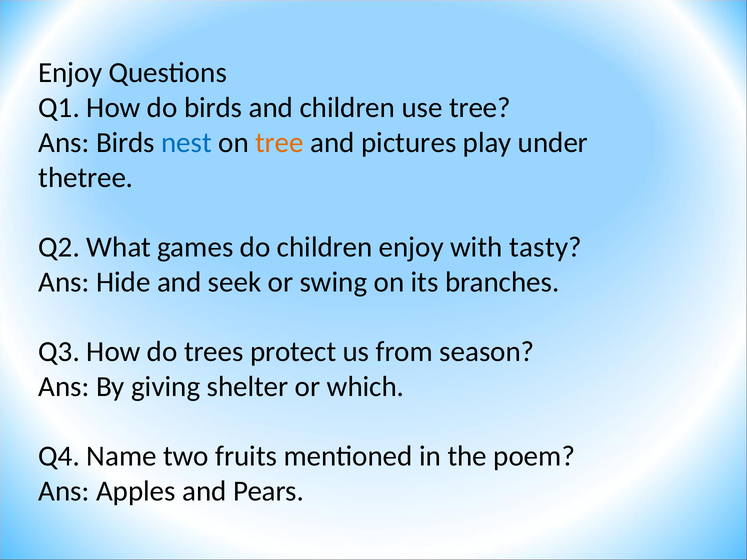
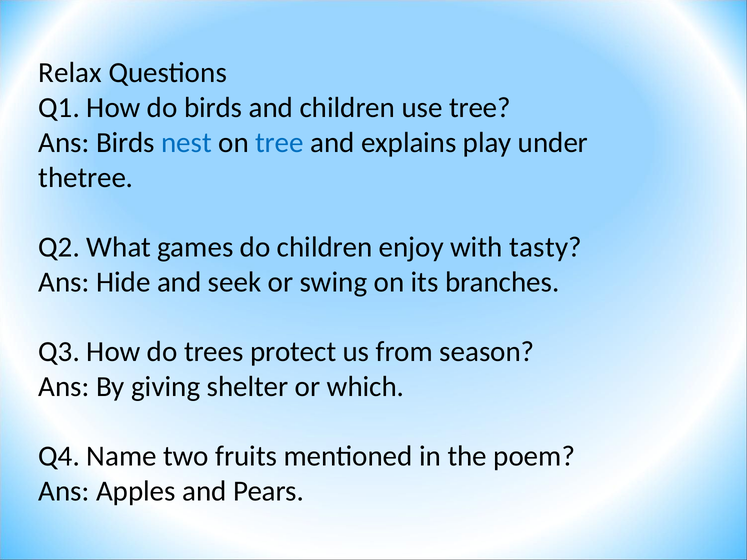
Enjoy: Enjoy -> Relax (70, 73)
tree colour: orange -> blue (280, 143)
pictures: pictures -> explains (409, 143)
